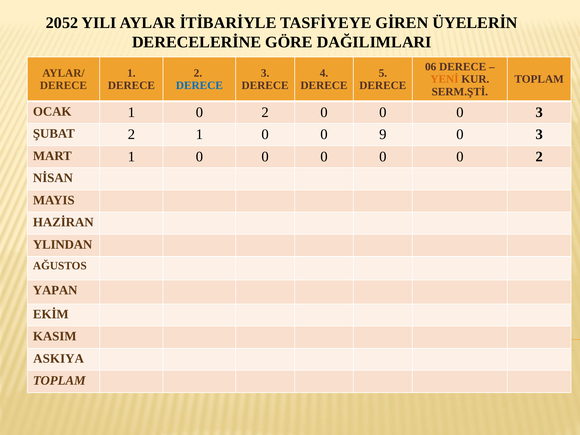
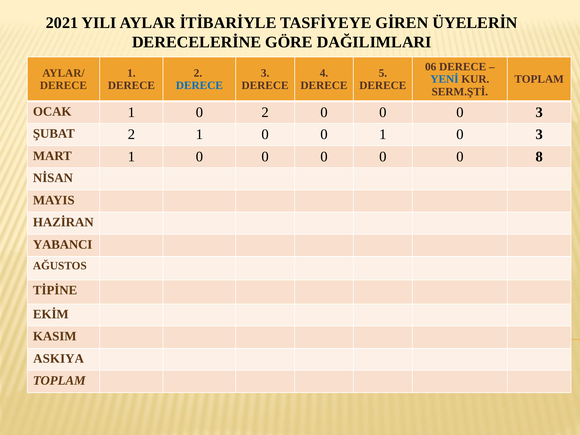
2052: 2052 -> 2021 (62, 23)
YENİ colour: orange -> blue (444, 79)
0 9: 9 -> 1 (383, 135)
0 0 2: 2 -> 8 (539, 157)
YLINDAN: YLINDAN -> YABANCI (63, 244)
YAPAN: YAPAN -> TİPİNE (55, 290)
